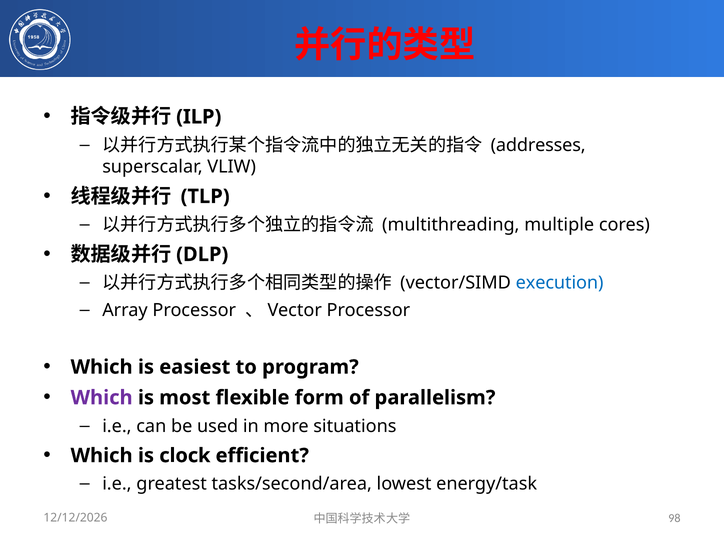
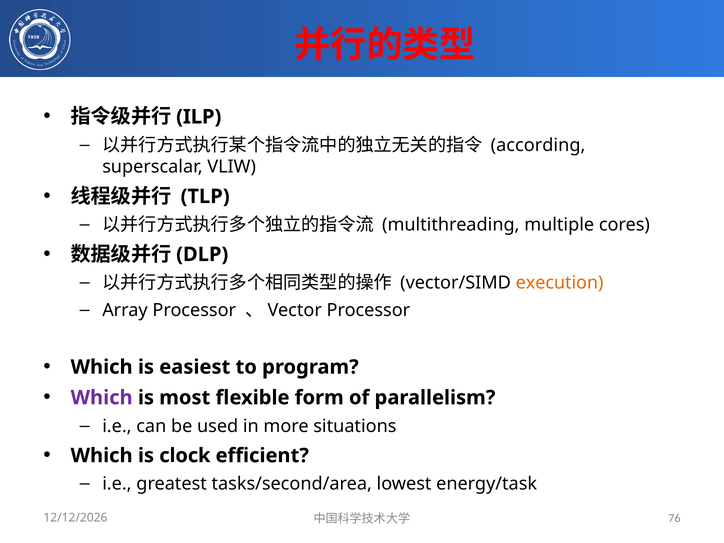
addresses: addresses -> according (538, 145)
execution colour: blue -> orange (560, 283)
98: 98 -> 76 (674, 518)
